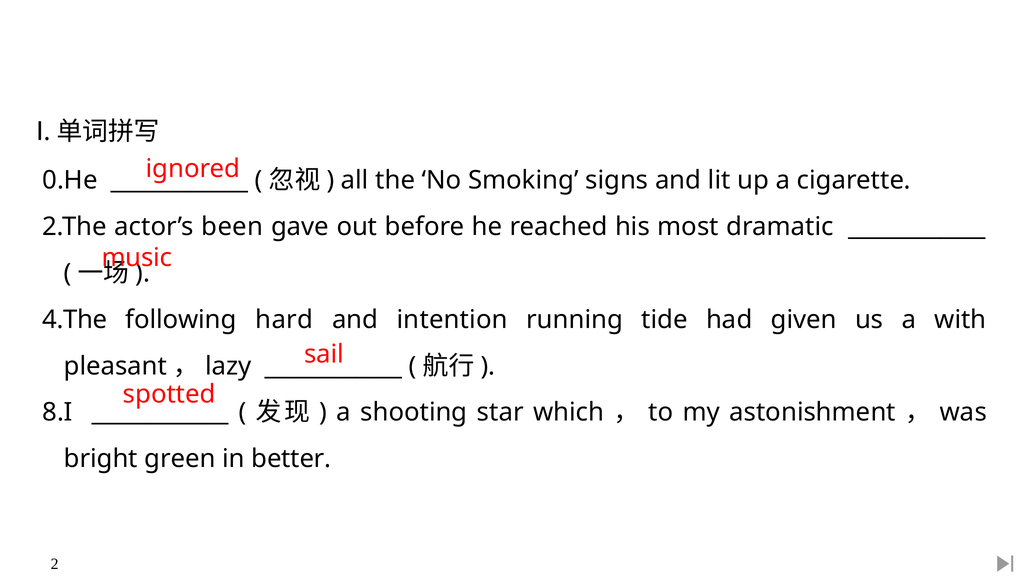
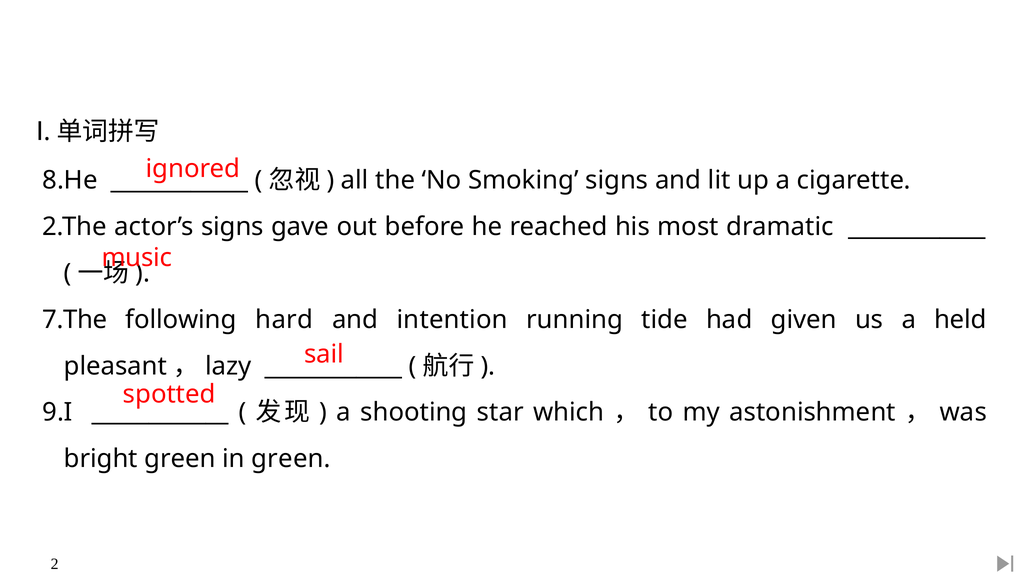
0.He: 0.He -> 8.He (70, 180)
actor’s been: been -> signs (233, 227)
4.The: 4.The -> 7.The (75, 320)
with: with -> held (960, 320)
8.I: 8.I -> 9.I (58, 412)
in better: better -> green (291, 459)
